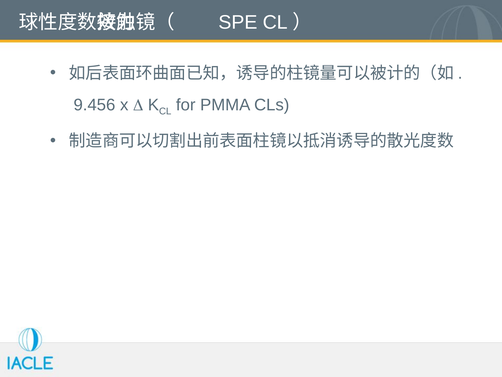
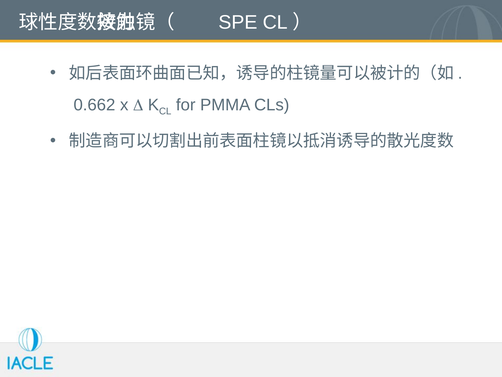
9.456: 9.456 -> 0.662 (94, 105)
